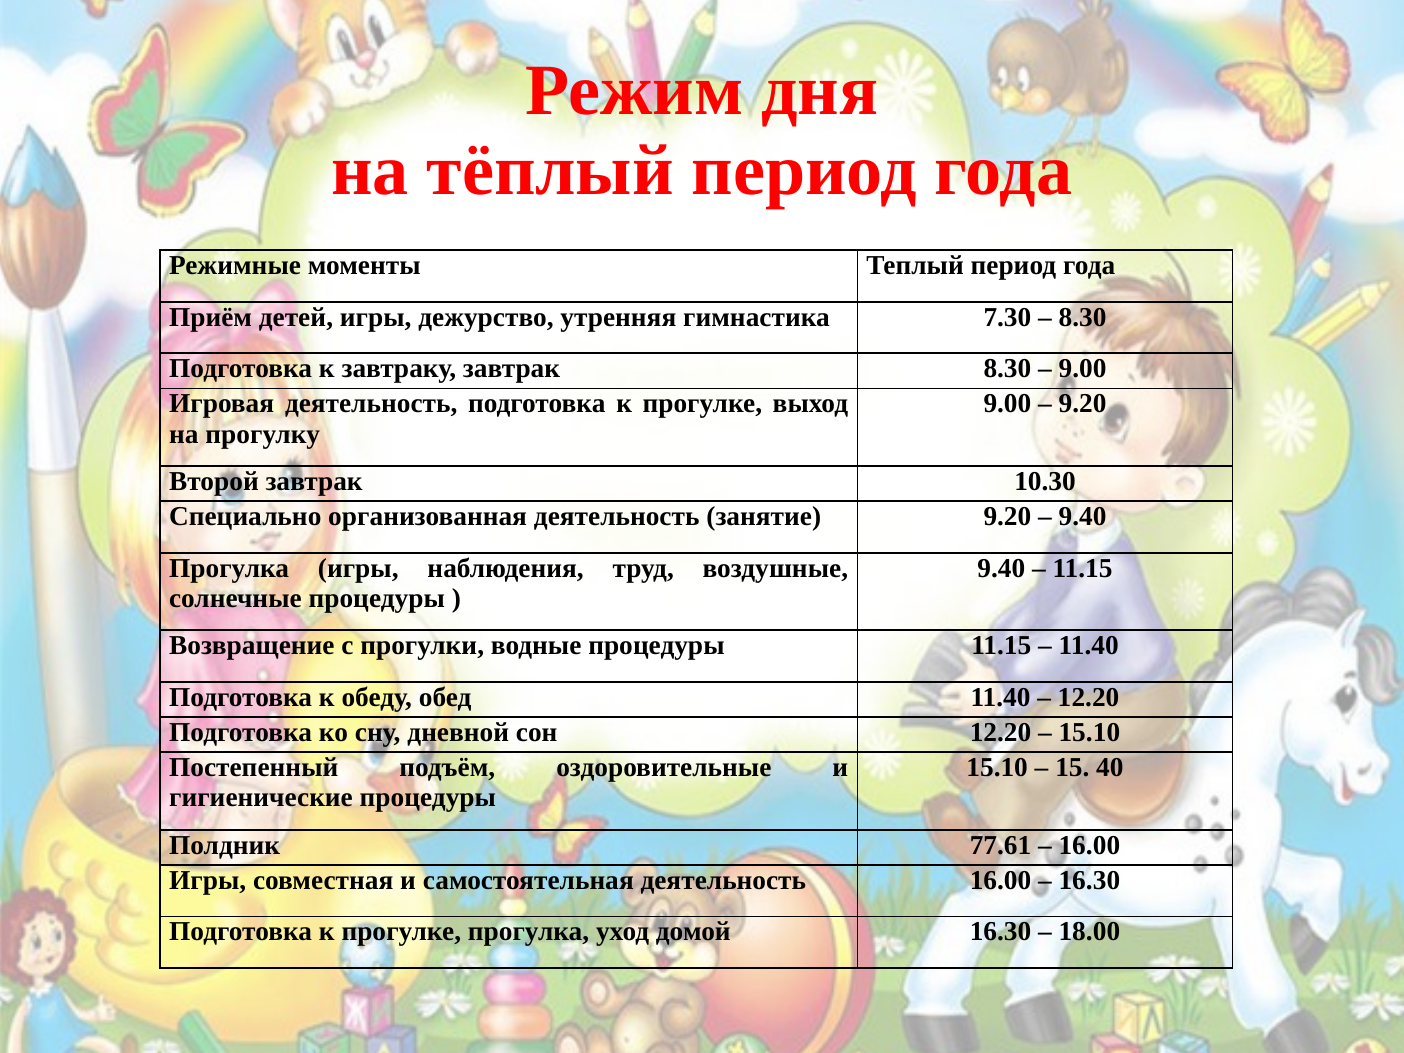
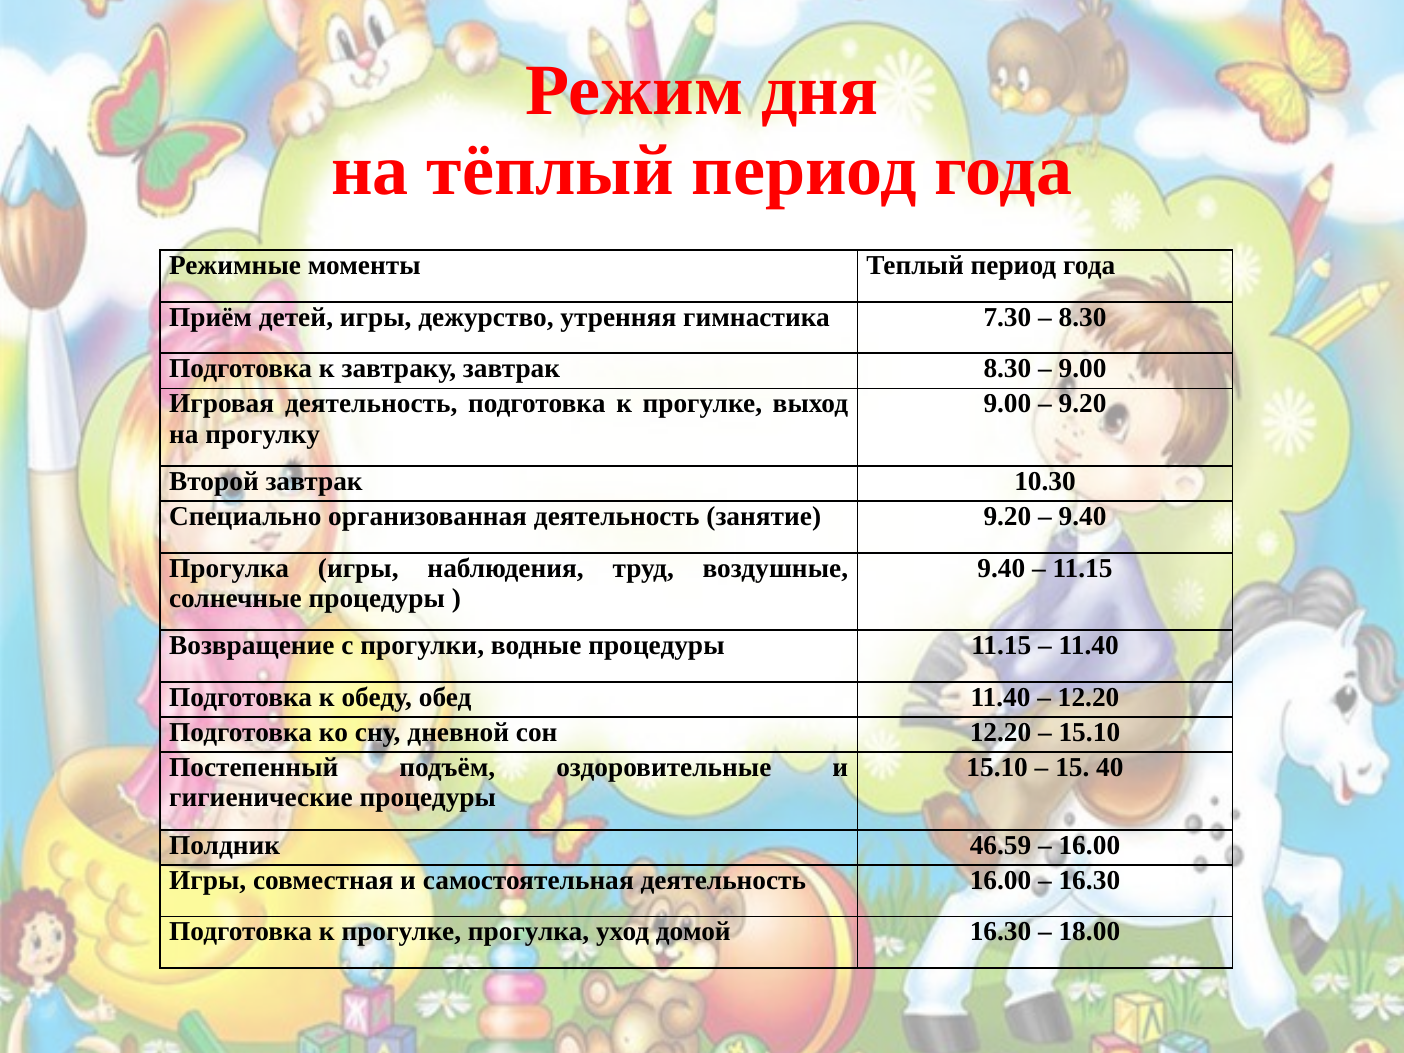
77.61: 77.61 -> 46.59 (1001, 845)
